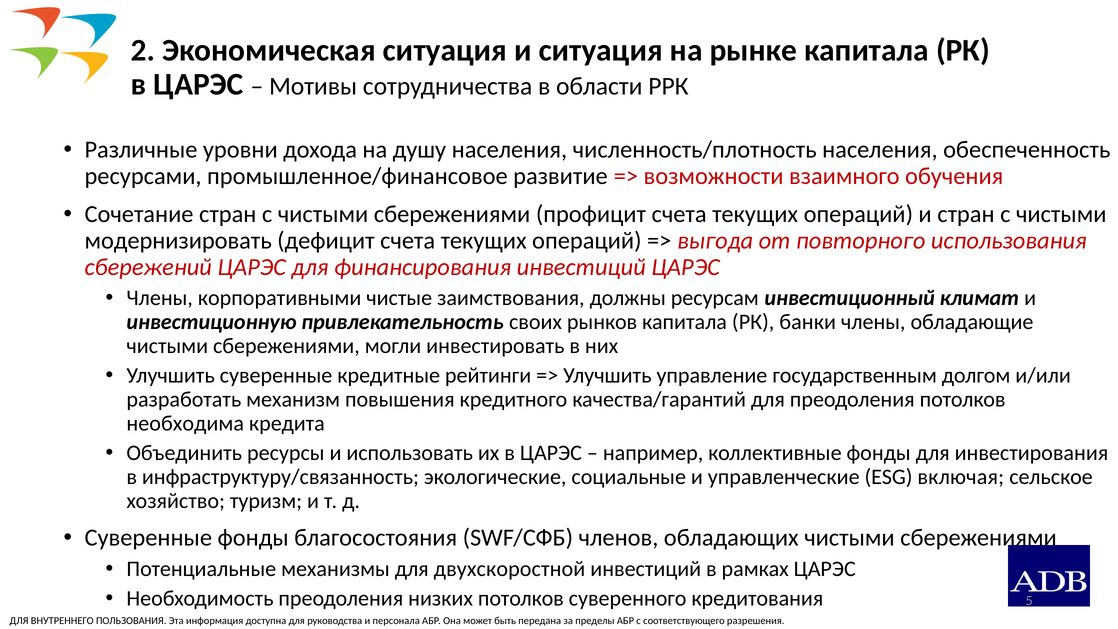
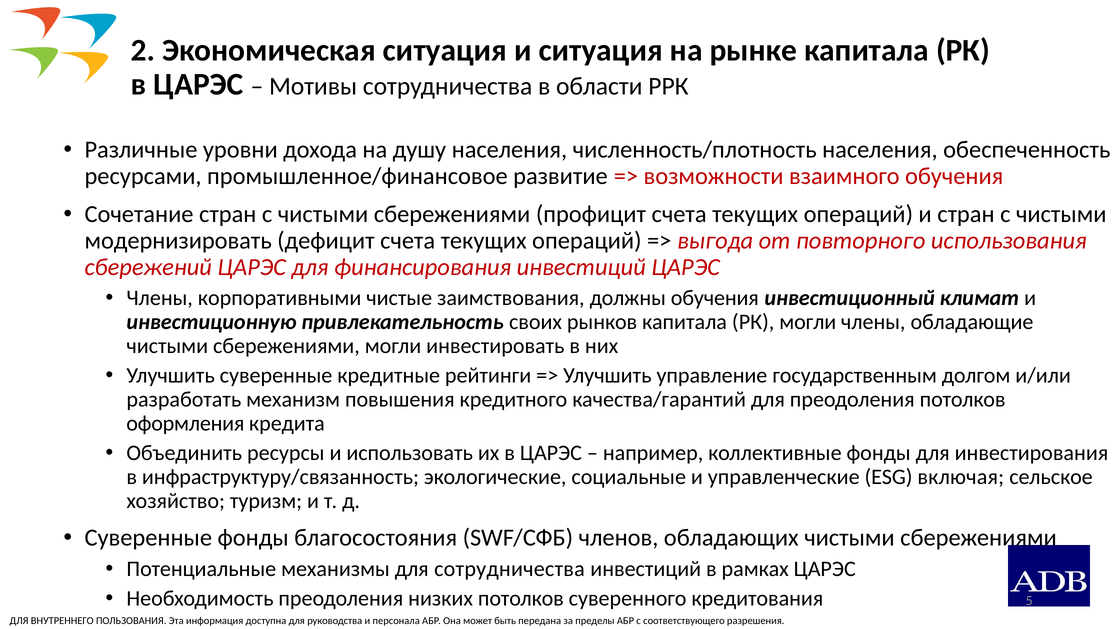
должны ресурсам: ресурсам -> обучения (715, 298)
РК банки: банки -> могли (808, 322)
необходима: необходима -> оформления (185, 423)
для двухскоростной: двухскоростной -> сотрудничества (509, 569)
